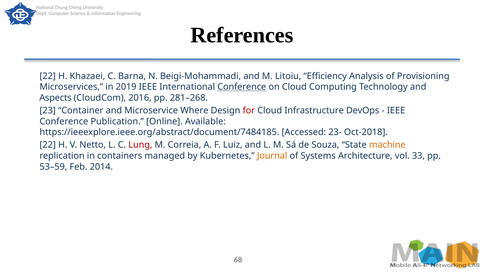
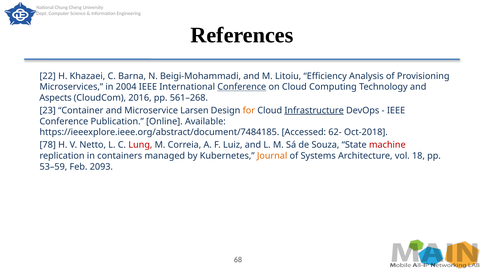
2019: 2019 -> 2004 (126, 87)
281–268: 281–268 -> 561–268 (189, 98)
Where: Where -> Larsen (194, 111)
for colour: red -> orange (249, 111)
Infrastructure underline: none -> present (314, 111)
23-: 23- -> 62- (335, 132)
22: 22 -> 78 (48, 145)
machine colour: orange -> red (387, 145)
33: 33 -> 18 (418, 156)
2014: 2014 -> 2093 (101, 167)
